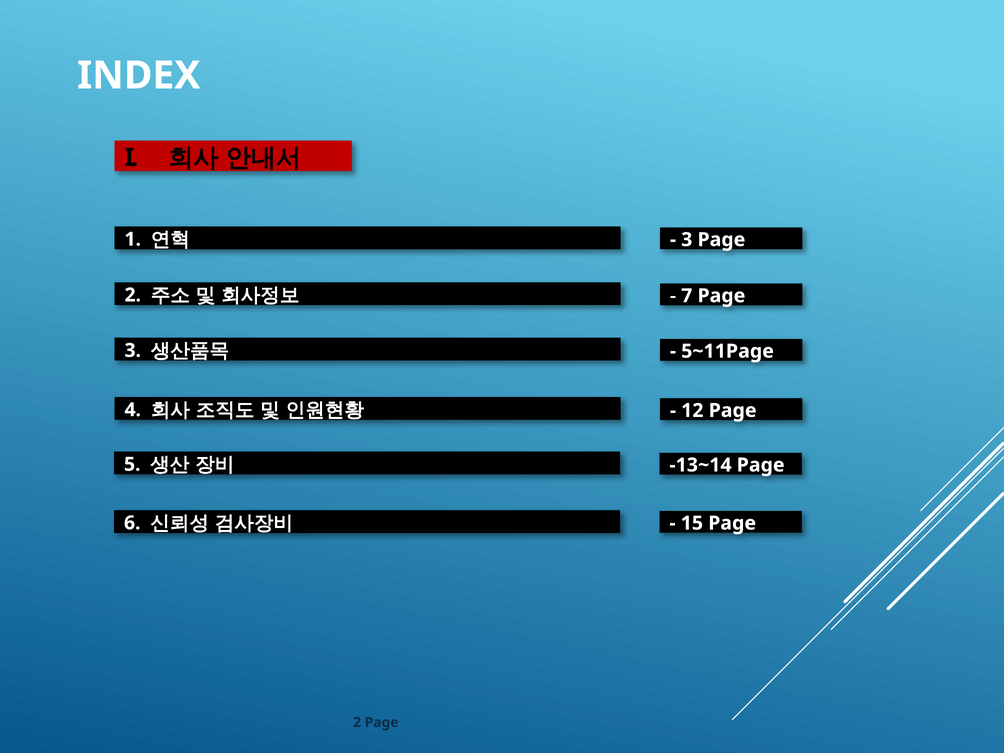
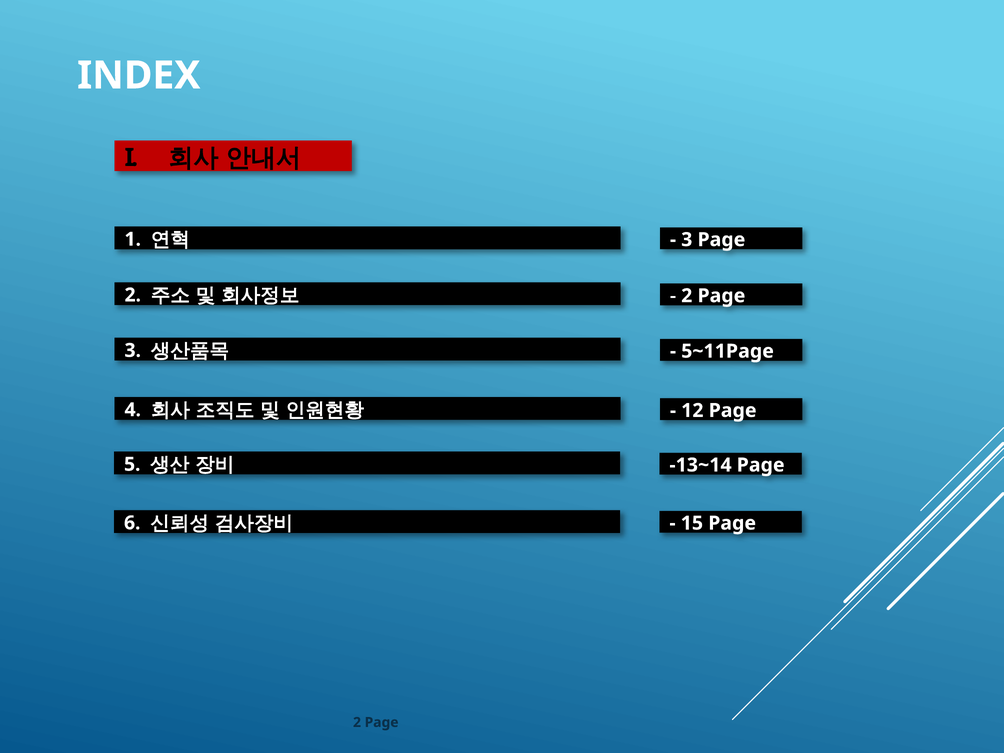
7: 7 -> 2 (687, 296)
